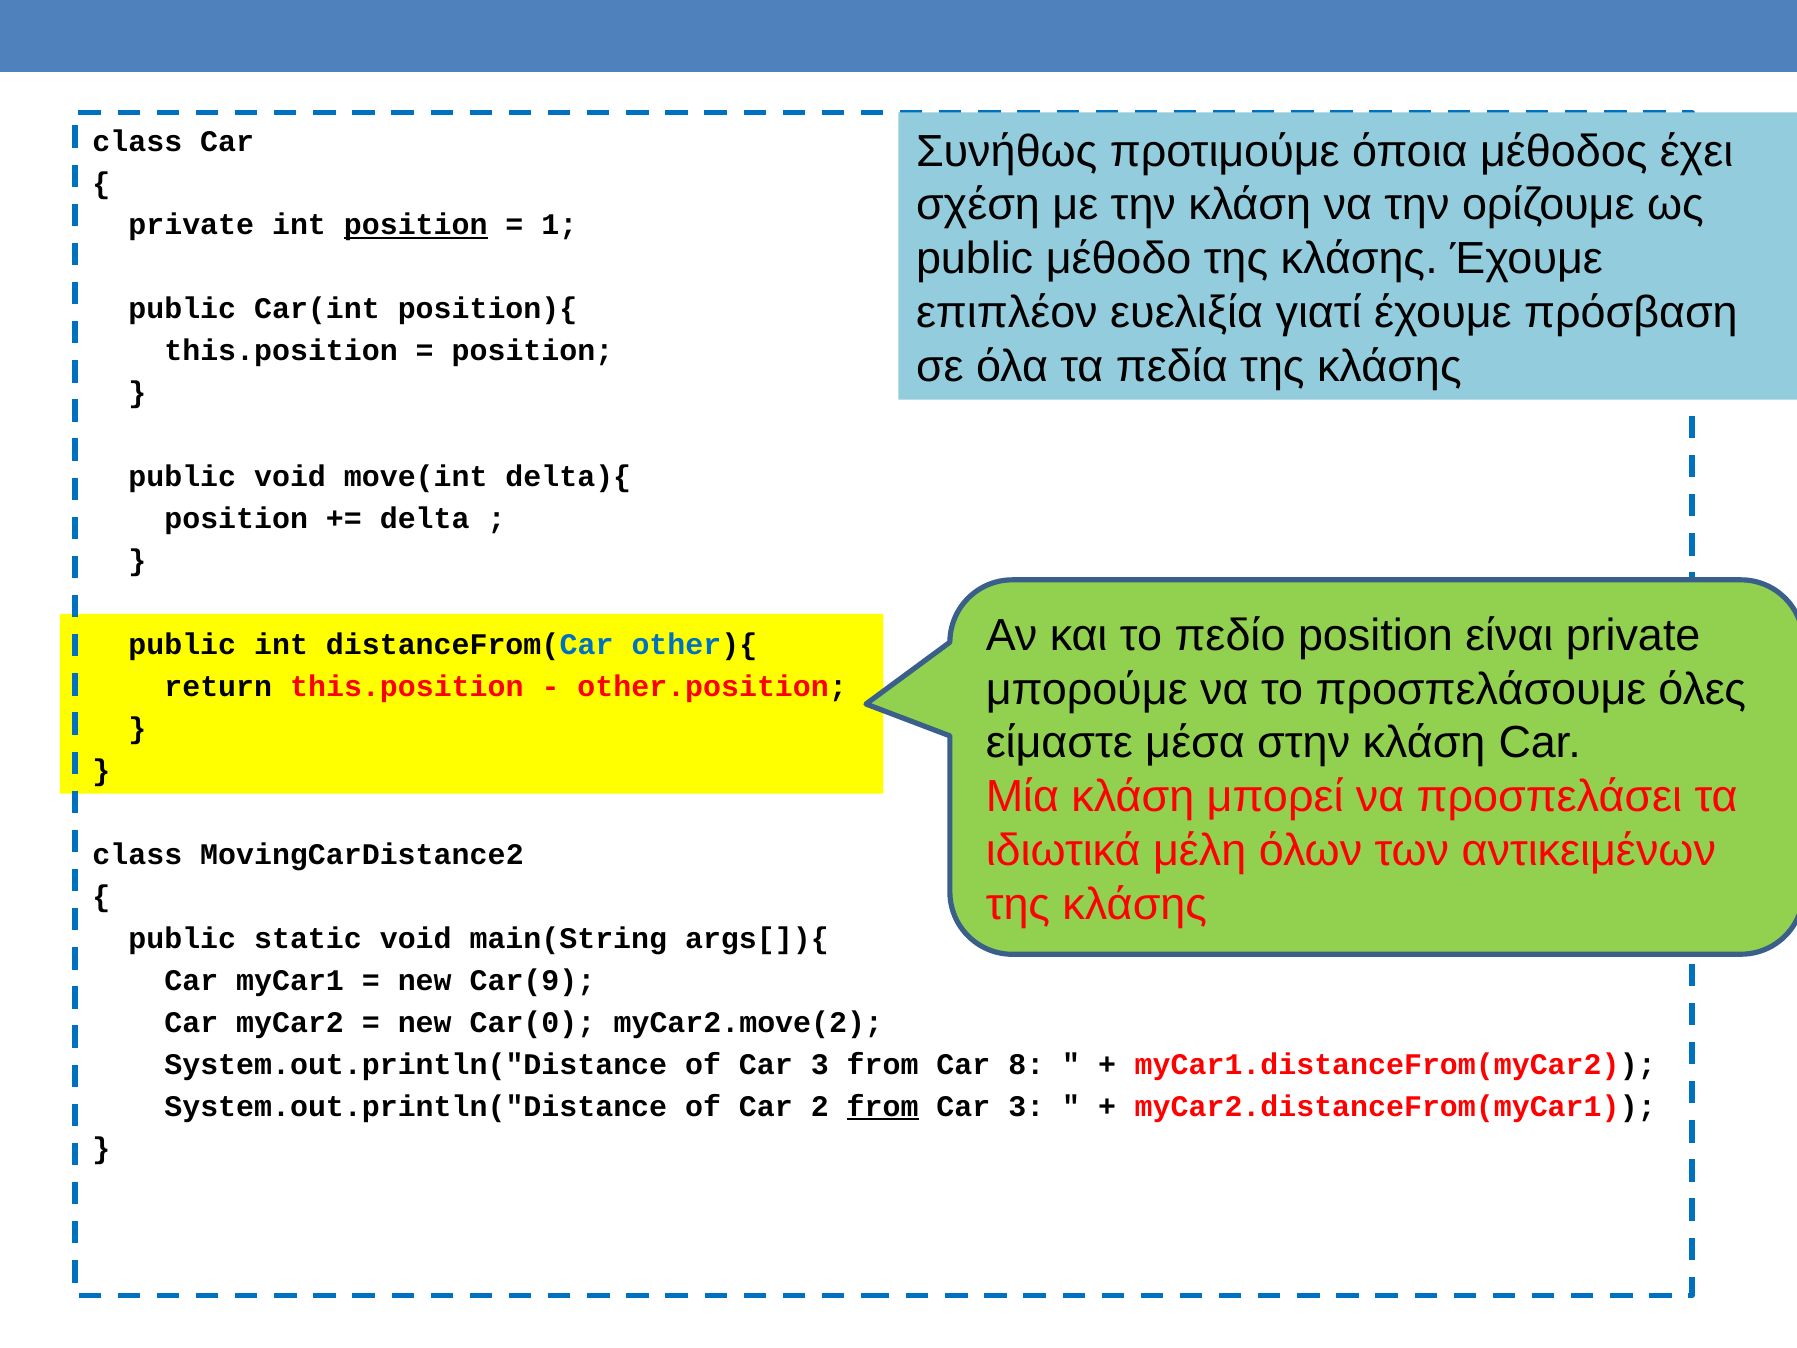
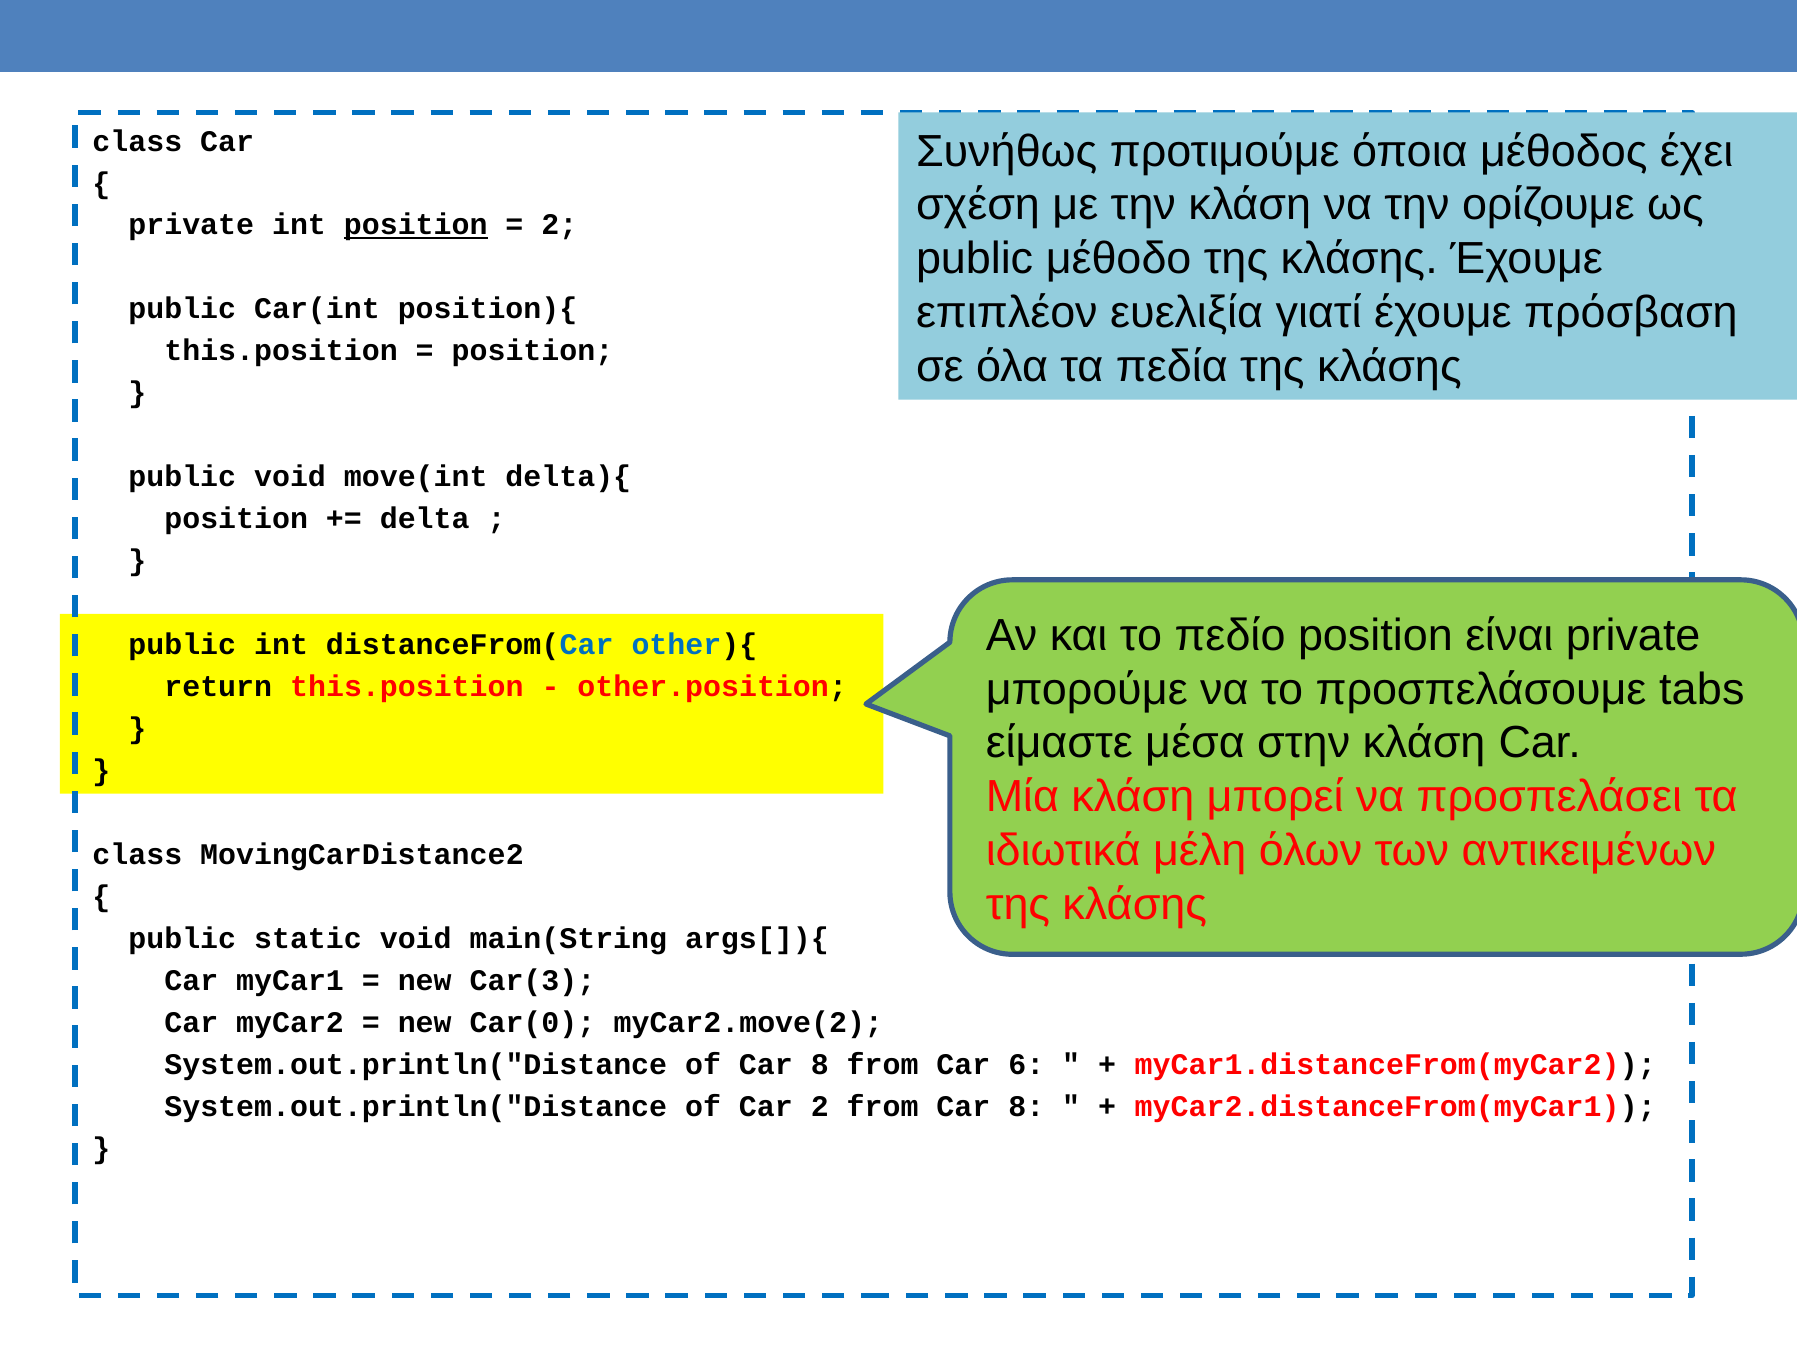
1: 1 -> 2 (559, 225)
όλες: όλες -> tabs (1702, 689)
Car(9: Car(9 -> Car(3 (532, 980)
of Car 3: 3 -> 8 (820, 1064)
8: 8 -> 6 (1026, 1064)
from underline: present -> none (883, 1106)
3: 3 -> 8 (1026, 1106)
